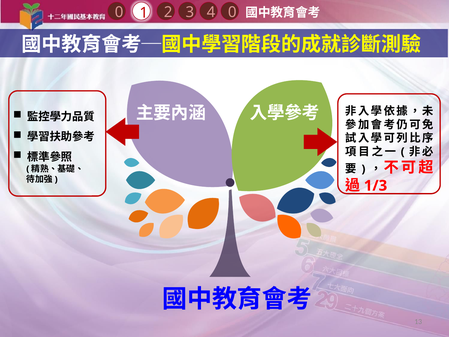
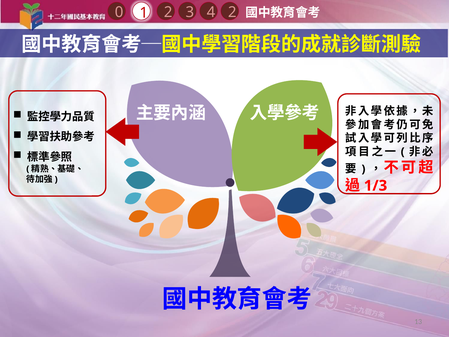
4 0: 0 -> 2 (232, 12)
